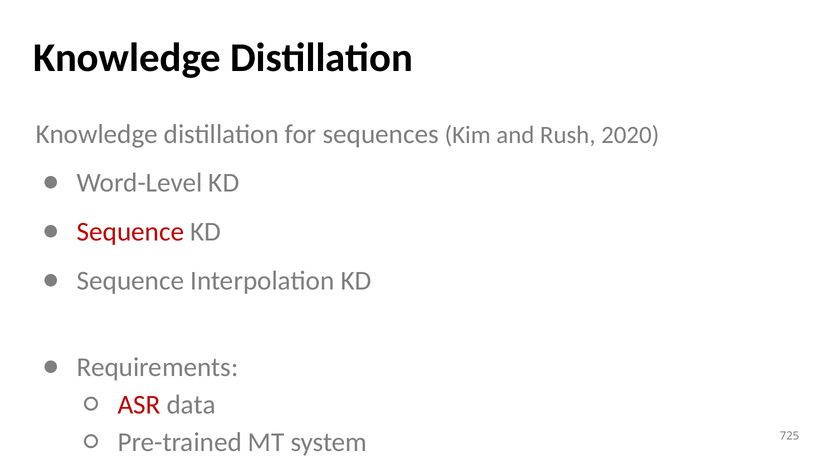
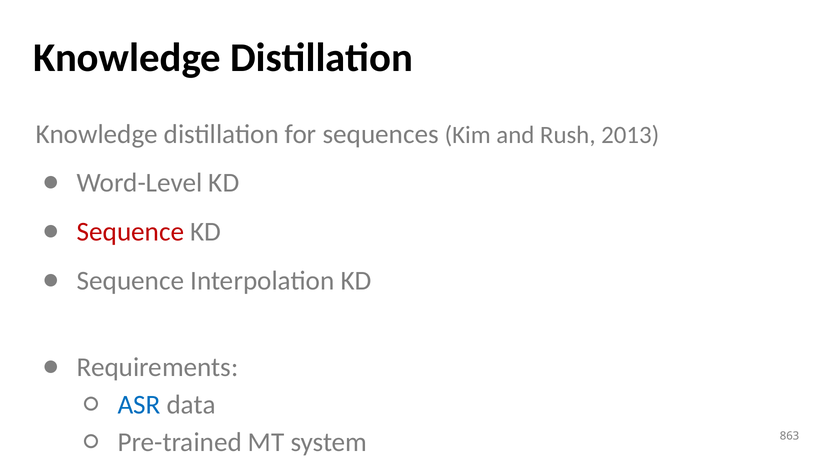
2020: 2020 -> 2013 (630, 135)
ASR colour: red -> blue (139, 405)
725: 725 -> 863 (790, 436)
